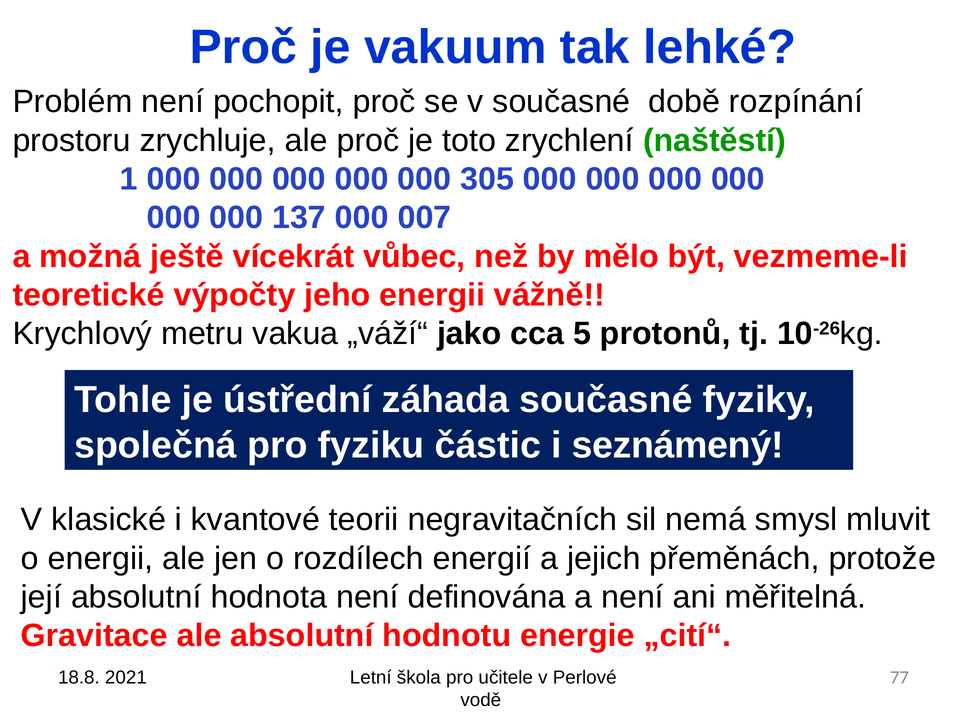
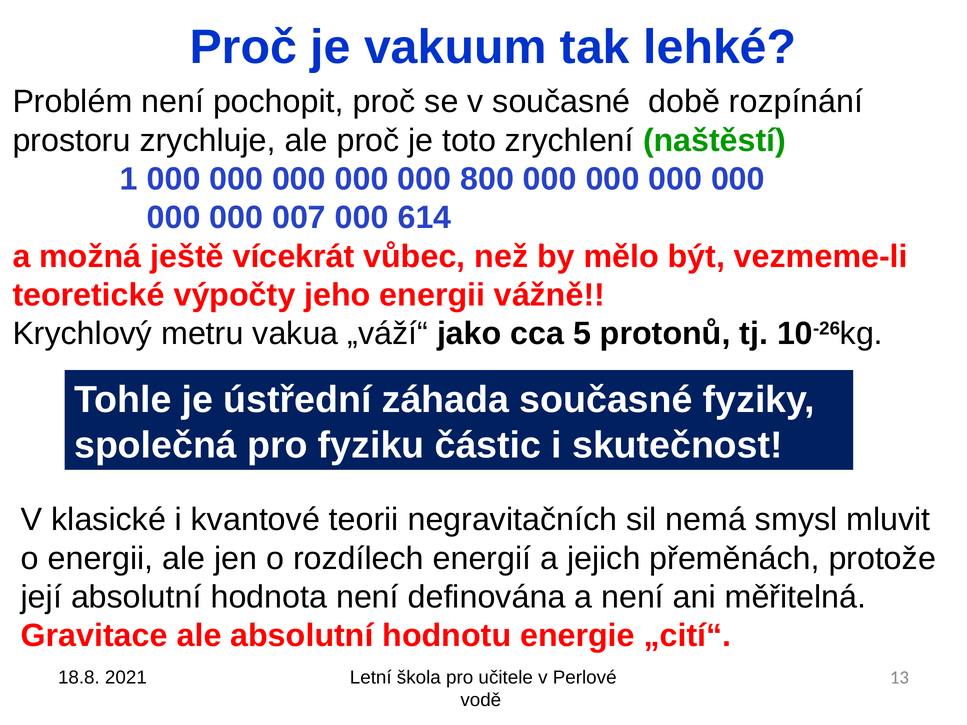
305: 305 -> 800 (487, 179)
137: 137 -> 007 (299, 218)
007: 007 -> 614 (424, 218)
seznámený: seznámený -> skutečnost (677, 445)
77: 77 -> 13 (899, 678)
